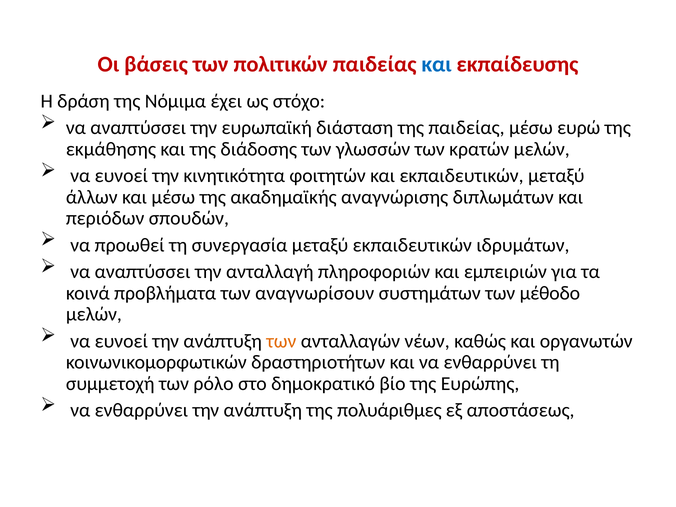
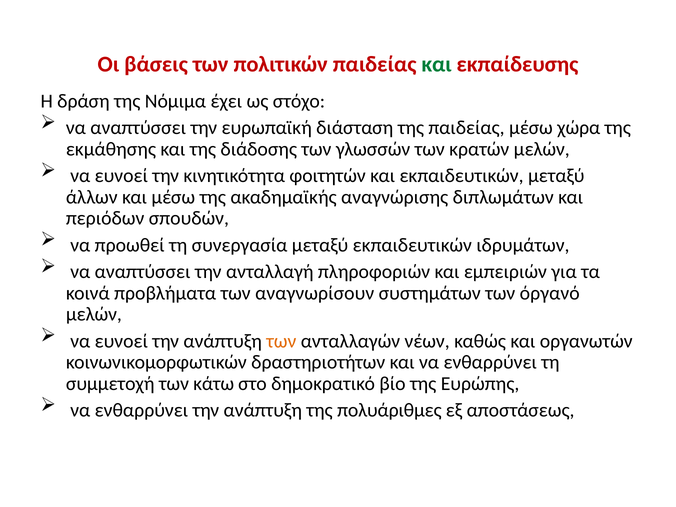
και colour: blue -> green (437, 64)
ευρώ: ευρώ -> χώρα (579, 128)
μέθοδο: μέθοδο -> όργανό (550, 293)
ρόλο: ρόλο -> κάτω (214, 384)
